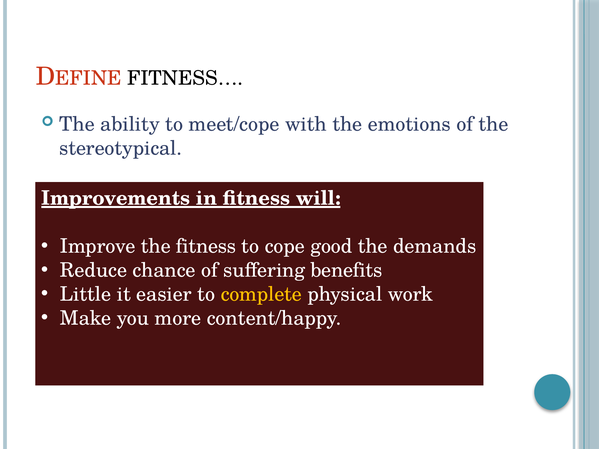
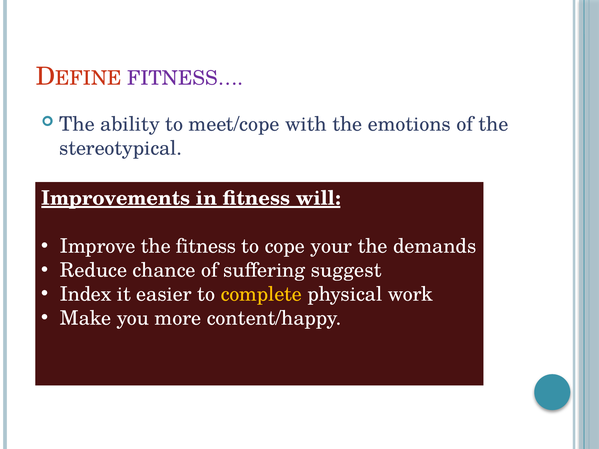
FITNESS… colour: black -> purple (185, 78)
good: good -> your (331, 246)
benefits: benefits -> suggest (346, 270)
Little: Little -> Index (86, 294)
